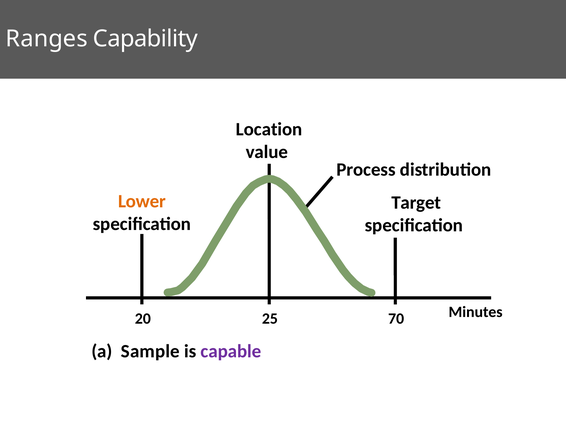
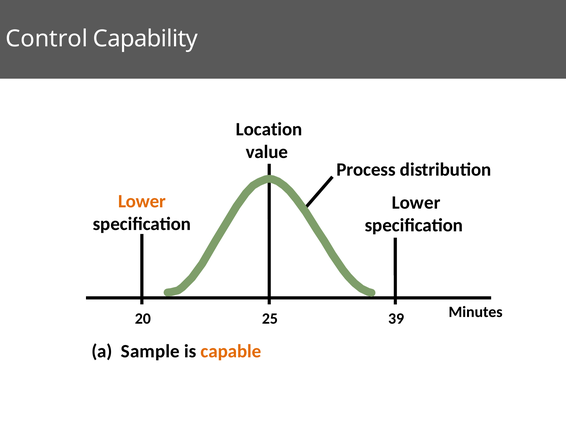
Ranges: Ranges -> Control (47, 39)
Target: Target -> Lower (416, 203)
70: 70 -> 39 (396, 319)
capable colour: purple -> orange (231, 352)
